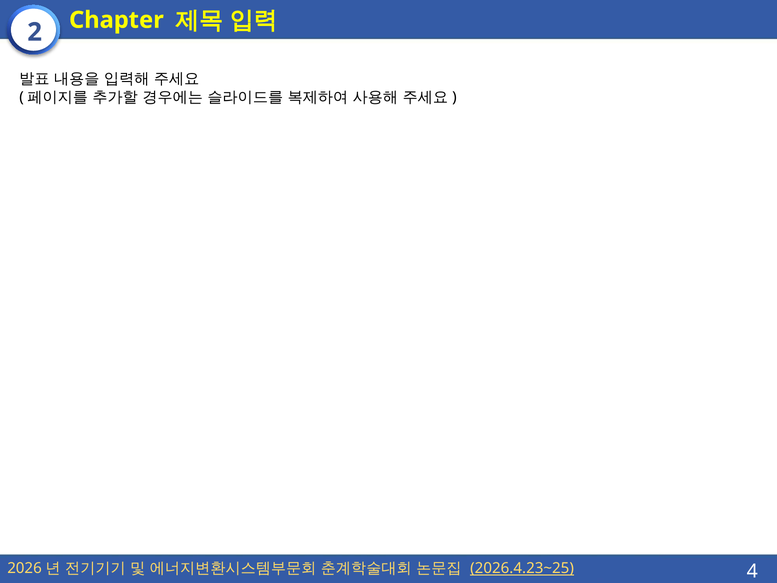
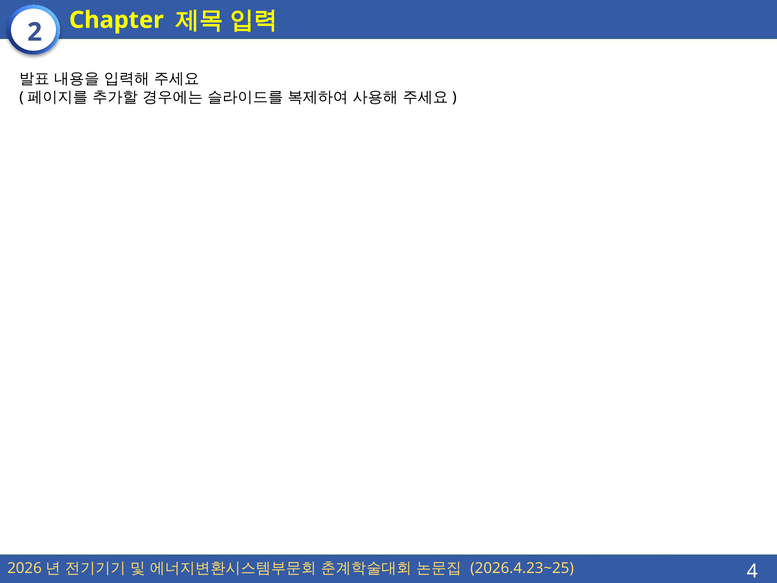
2026.4.23~25 underline: present -> none (522, 568)
